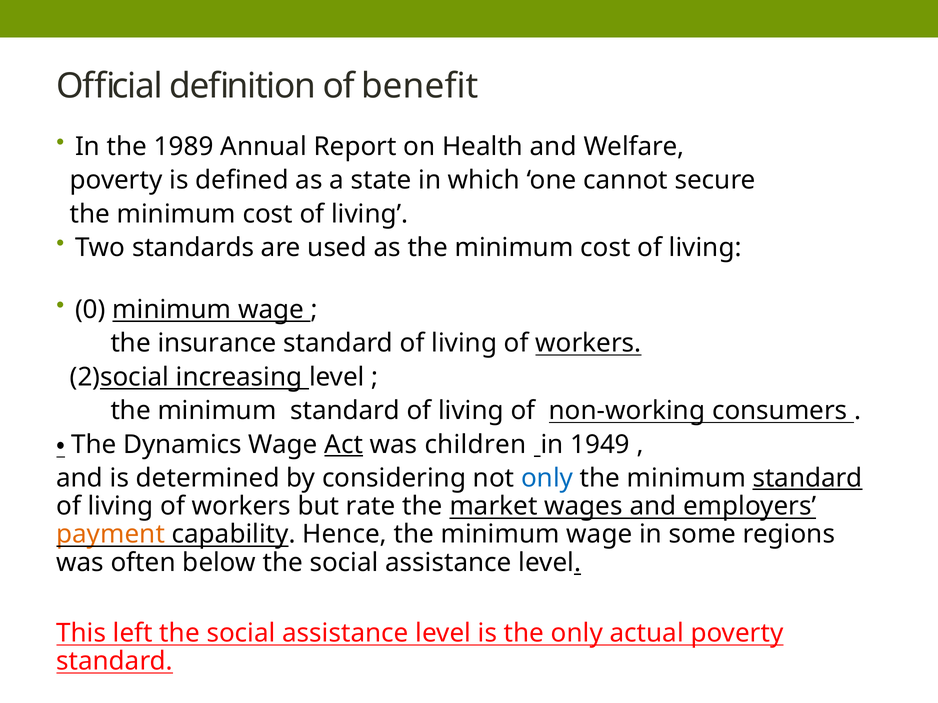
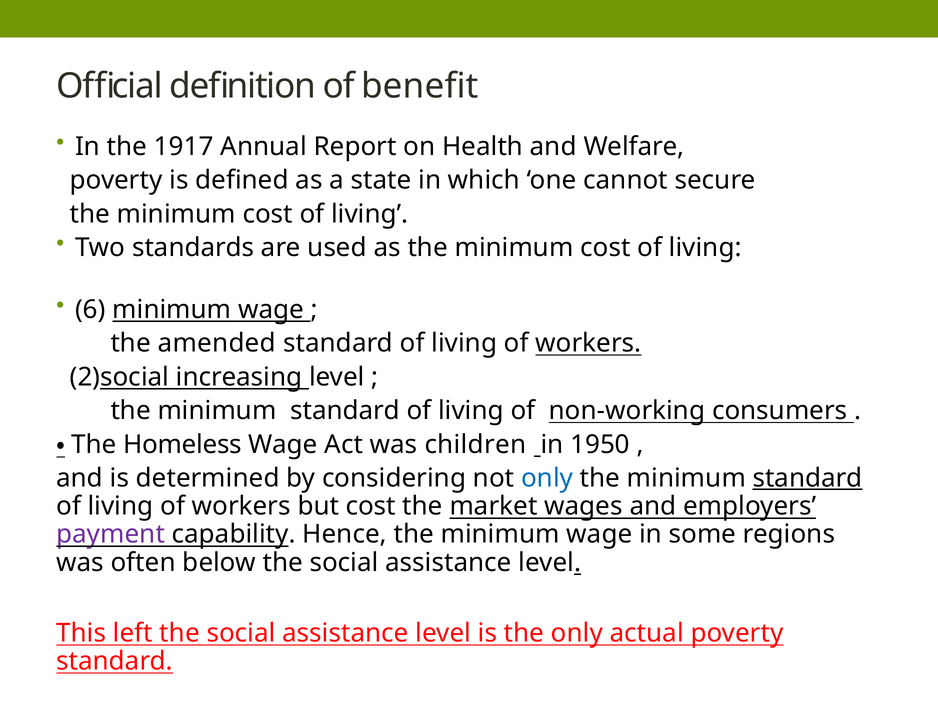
1989: 1989 -> 1917 (184, 147)
0: 0 -> 6 (90, 310)
insurance: insurance -> amended (217, 343)
Dynamics: Dynamics -> Homeless (183, 445)
Act underline: present -> none (344, 445)
1949: 1949 -> 1950 (600, 445)
but rate: rate -> cost (371, 507)
payment colour: orange -> purple (111, 535)
